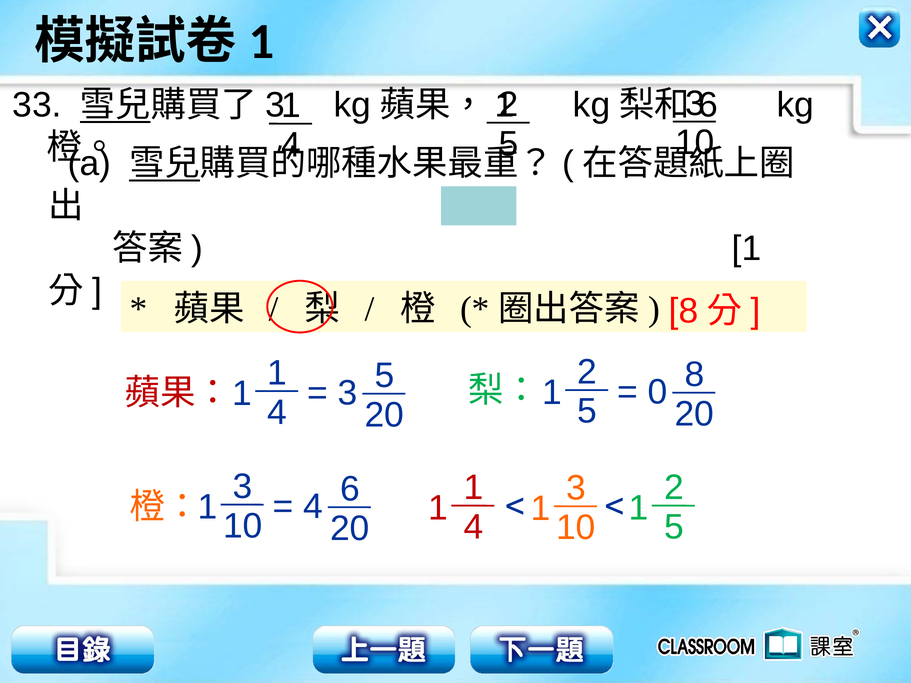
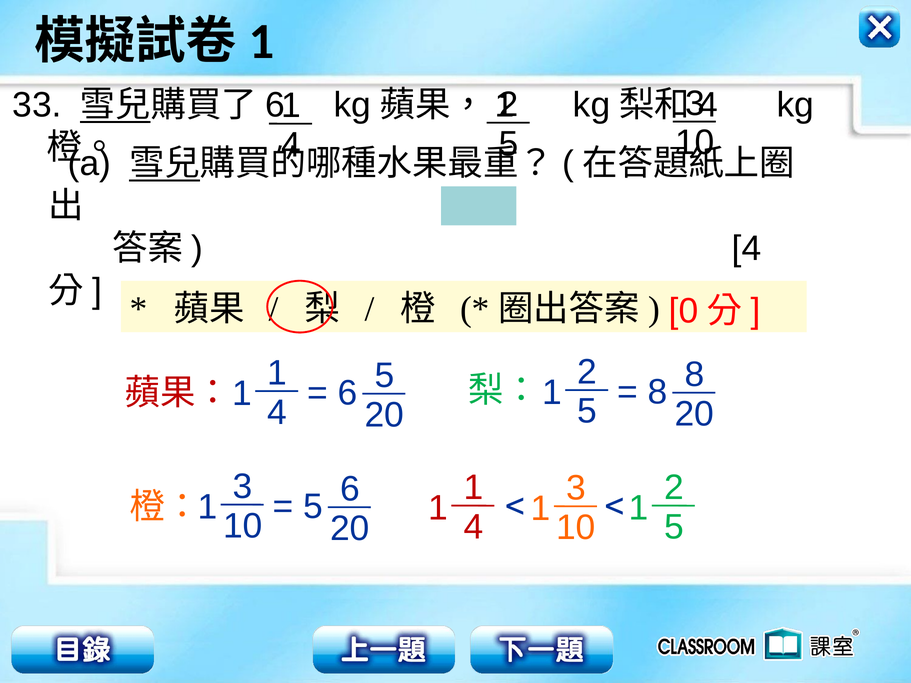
3: 3 -> 6 (275, 105)
6: 6 -> 4 (708, 105)
1: 1 -> 4 (747, 249)
8: 8 -> 0 (684, 311)
3: 3 -> 6 (347, 393)
0: 0 -> 8 (657, 392)
4: 4 -> 5 (313, 507)
